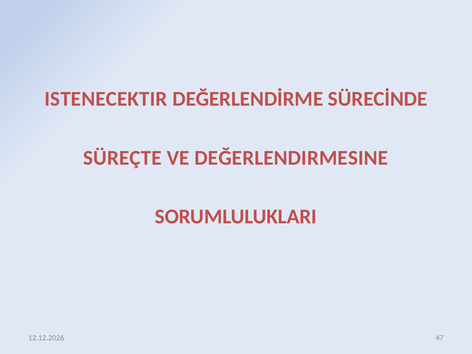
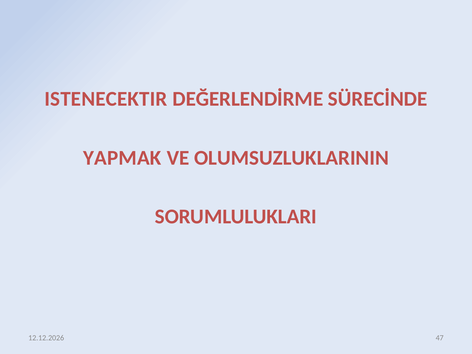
SÜREÇTE: SÜREÇTE -> YAPMAK (122, 158)
DEĞERLENDIRMESINE: DEĞERLENDIRMESINE -> OLUMSUZLUKLARININ (291, 158)
